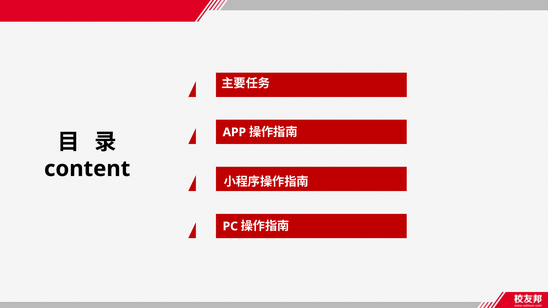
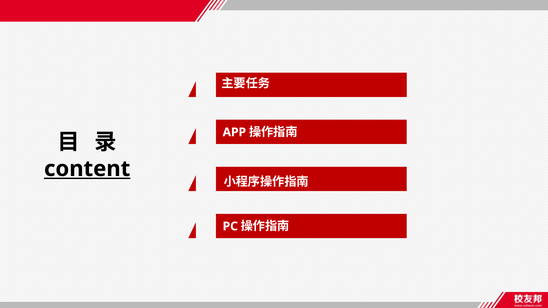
content underline: none -> present (87, 169)
